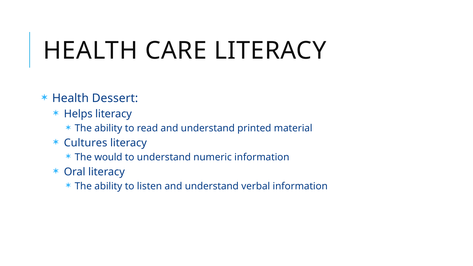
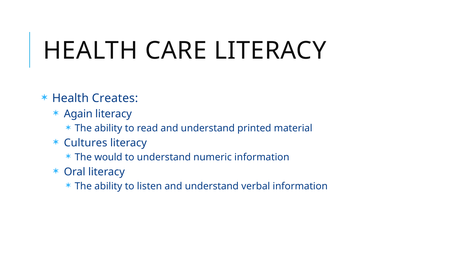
Dessert: Dessert -> Creates (115, 98)
Helps: Helps -> Again (78, 114)
